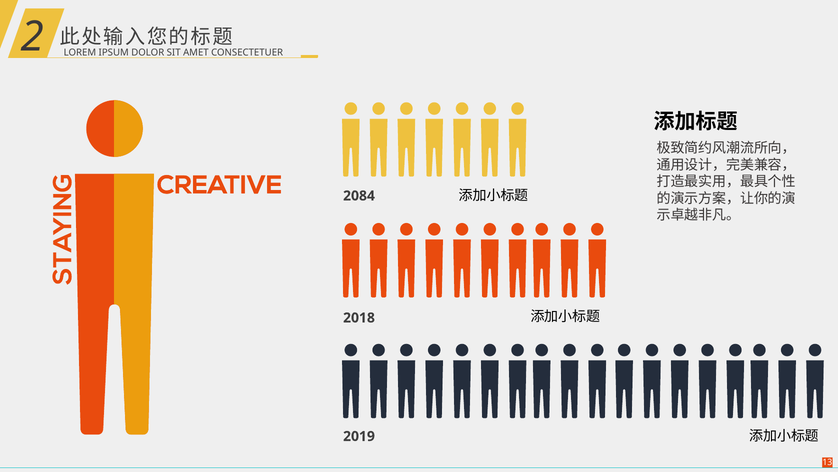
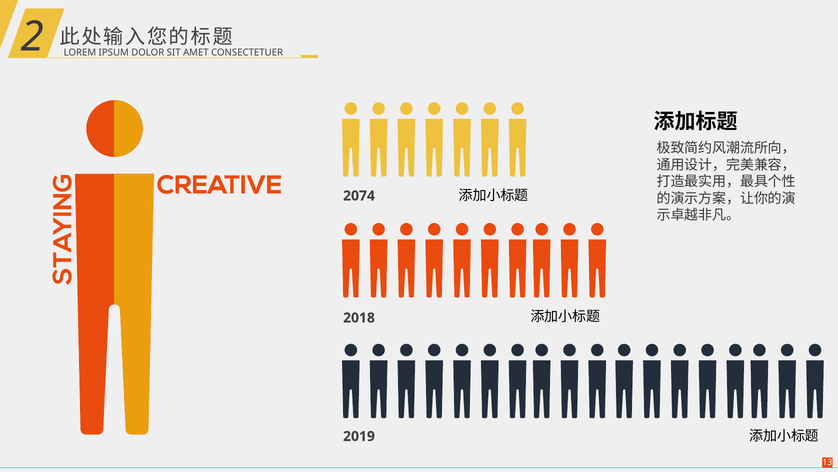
2084: 2084 -> 2074 (359, 196)
